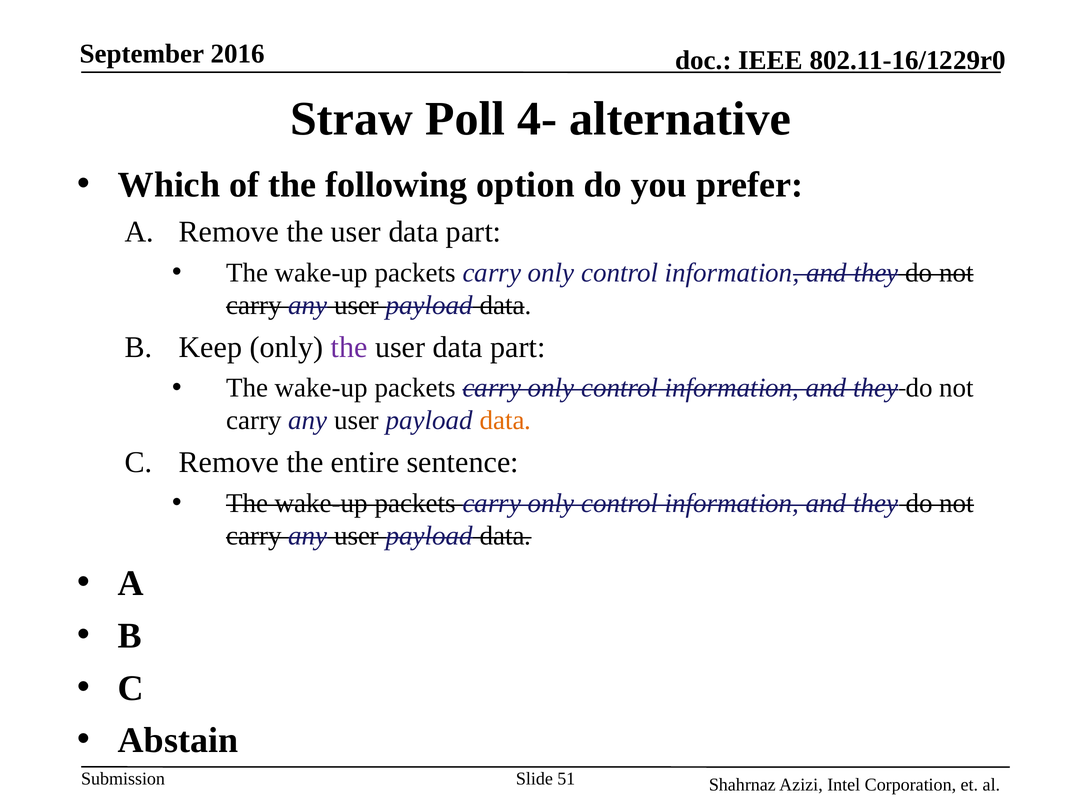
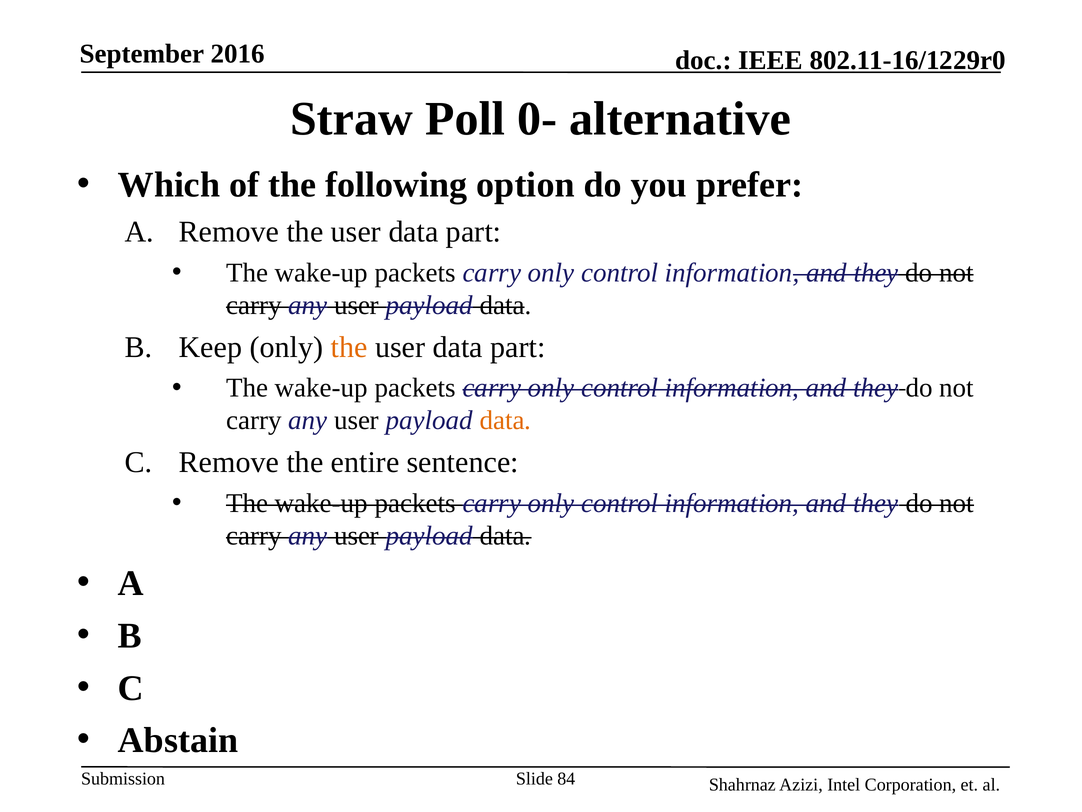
4-: 4- -> 0- (537, 119)
the colour: purple -> orange (349, 347)
51: 51 -> 84 (566, 778)
